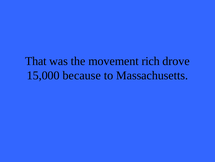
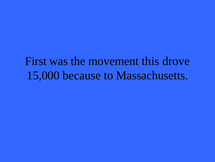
That: That -> First (36, 61)
rich: rich -> this (151, 61)
